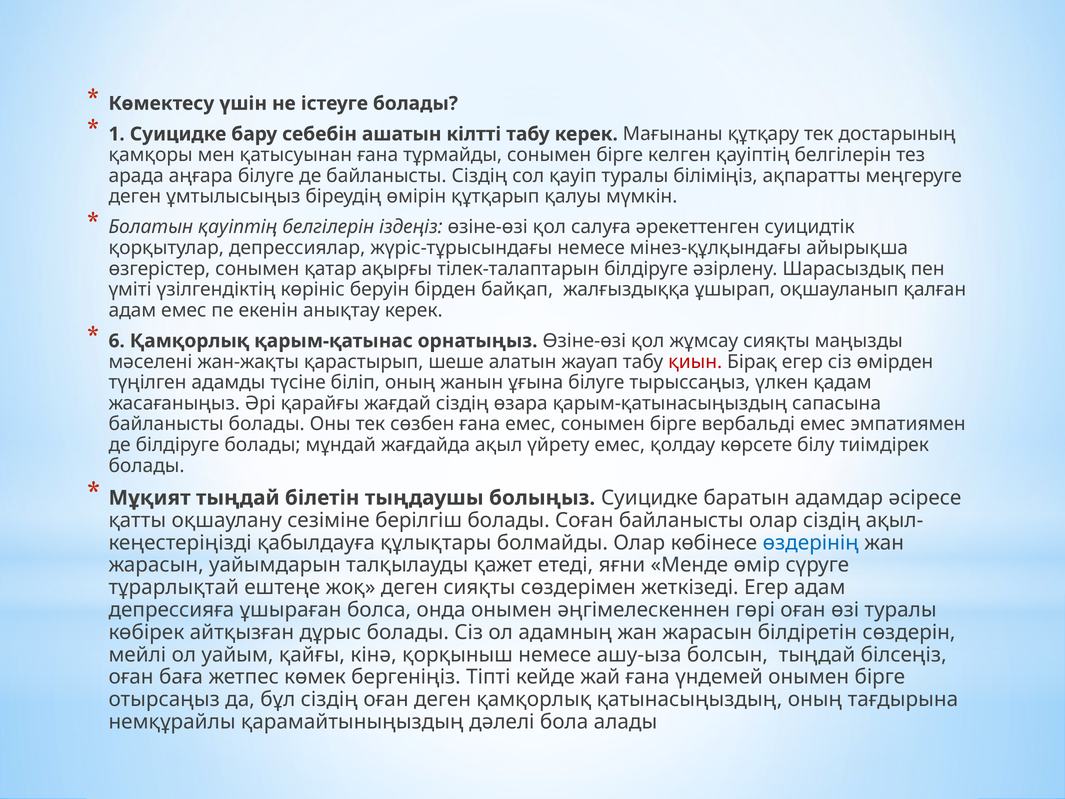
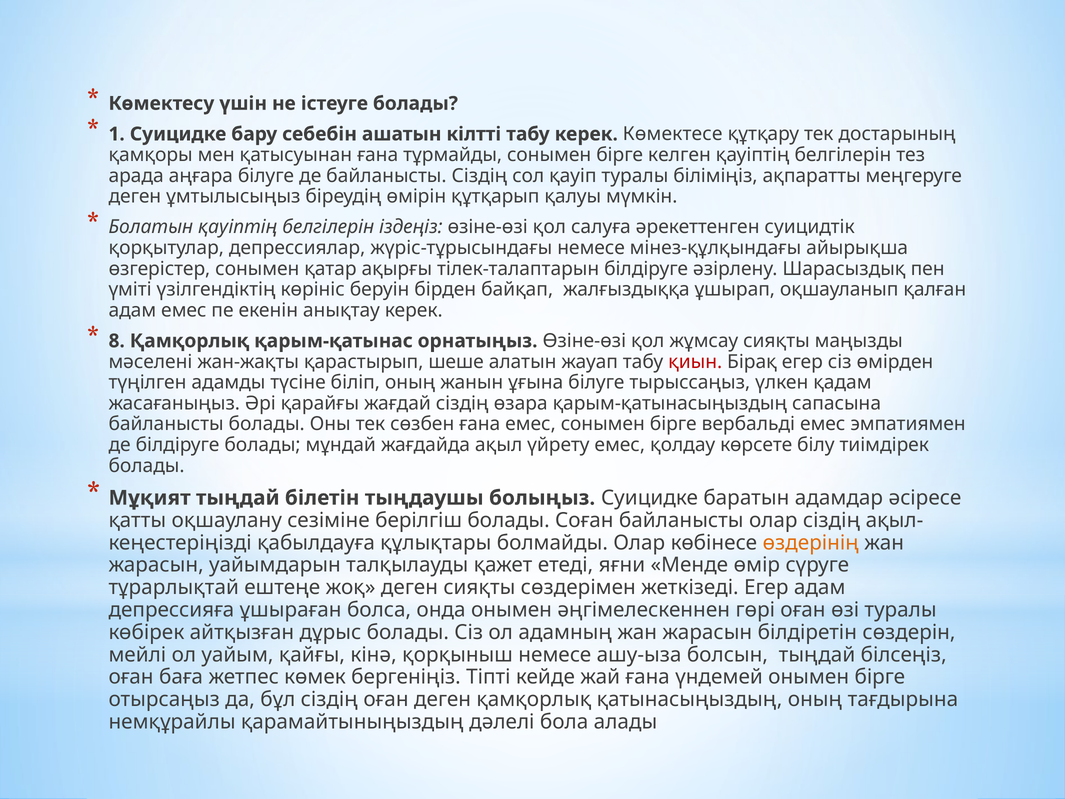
Мағынаны: Мағынаны -> Көмектесе (673, 134)
6: 6 -> 8 (117, 341)
өздерінің colour: blue -> orange (811, 543)
